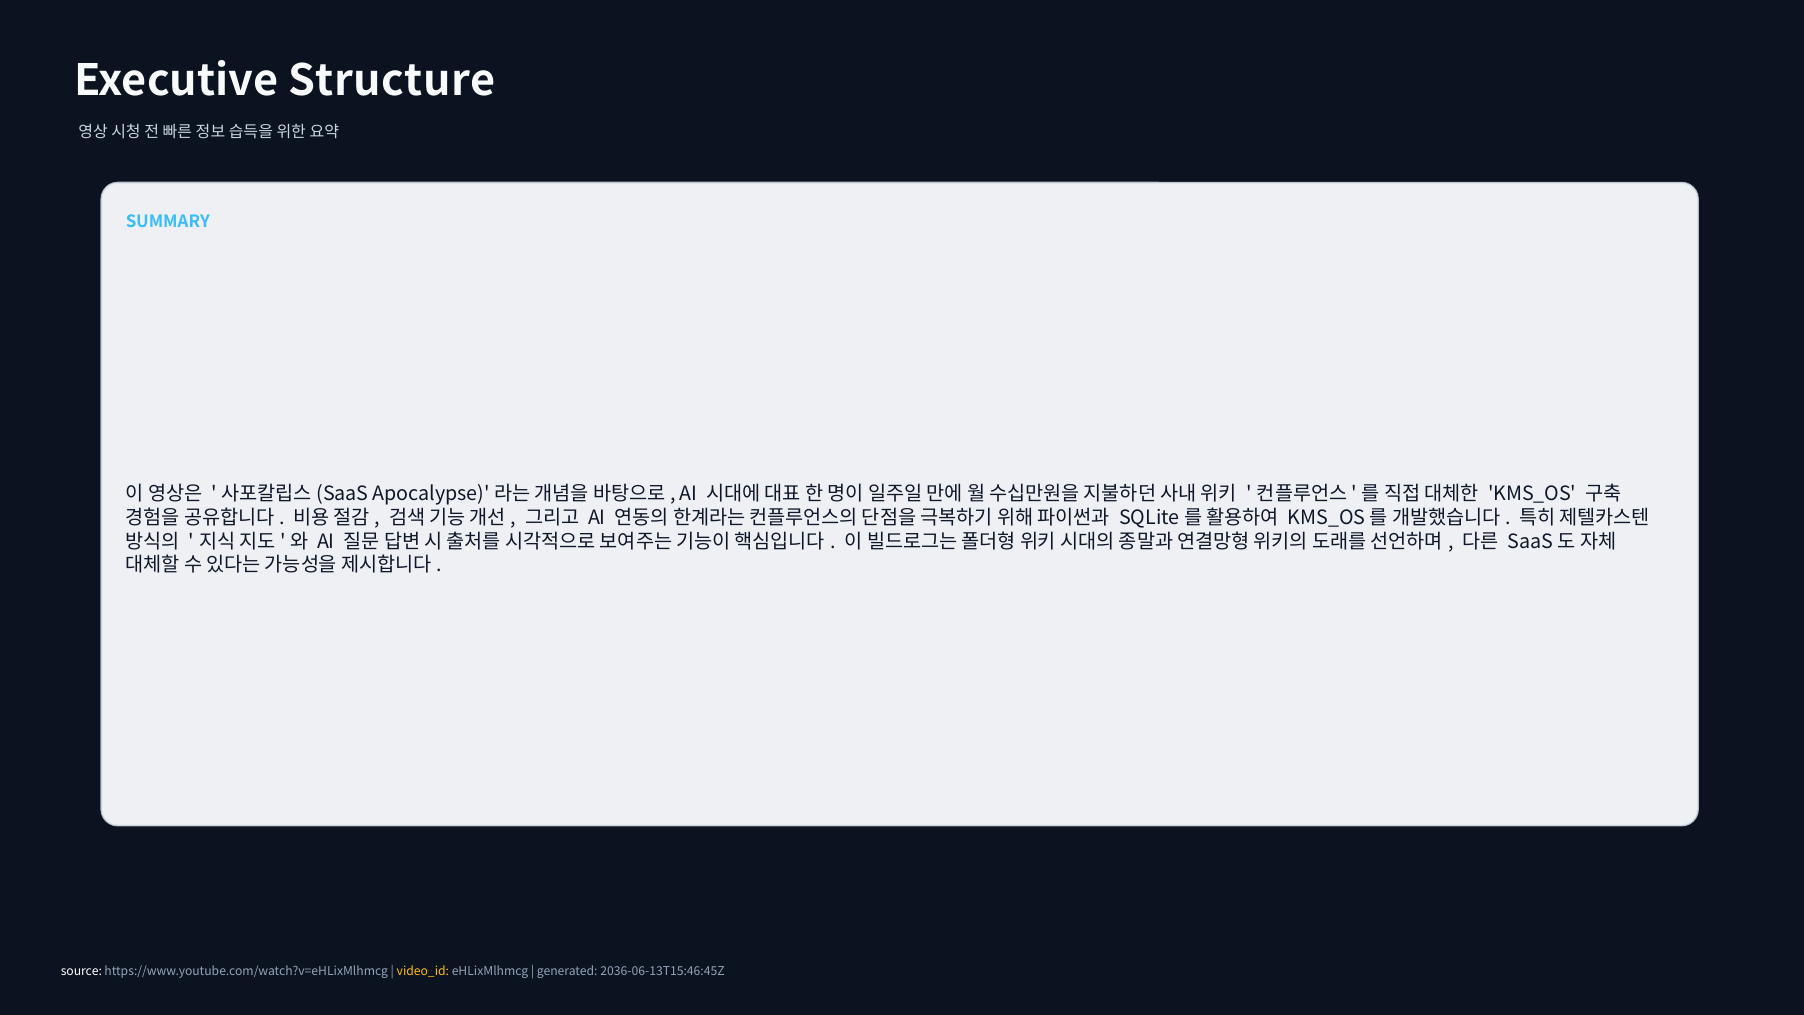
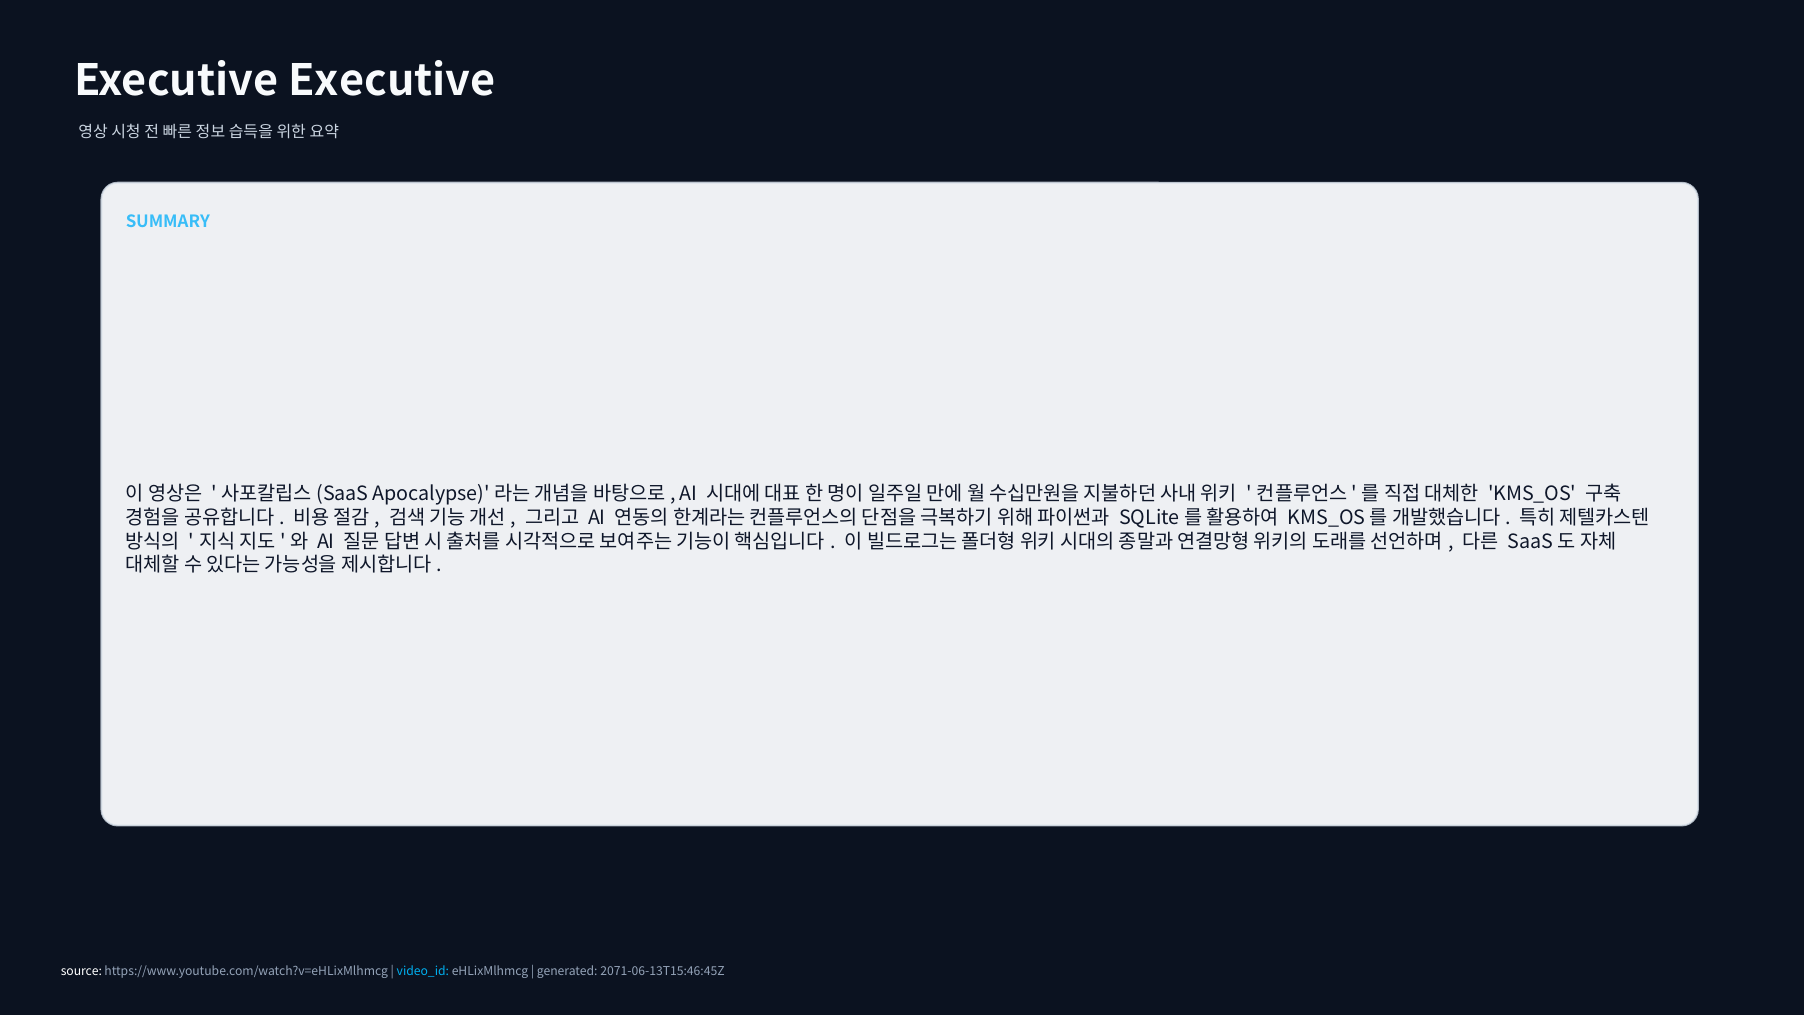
Executive Structure: Structure -> Executive (392, 81)
video_id colour: yellow -> light blue (423, 972)
2036-06-13T15:46:45Z: 2036-06-13T15:46:45Z -> 2071-06-13T15:46:45Z (663, 972)
